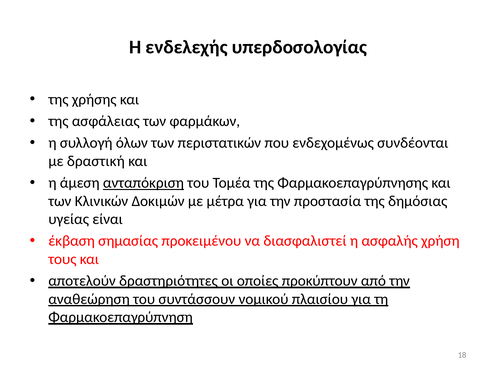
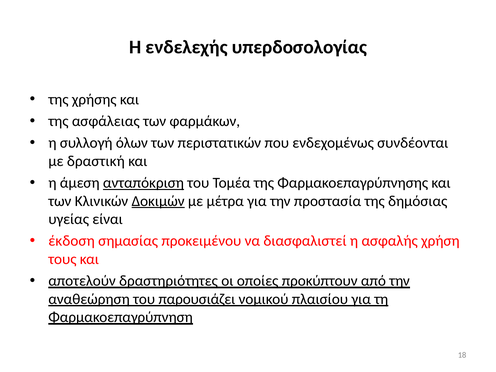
Δοκιμών underline: none -> present (158, 201)
έκβαση: έκβαση -> έκδοση (72, 241)
συντάσσουν: συντάσσουν -> παρουσιάζει (197, 299)
